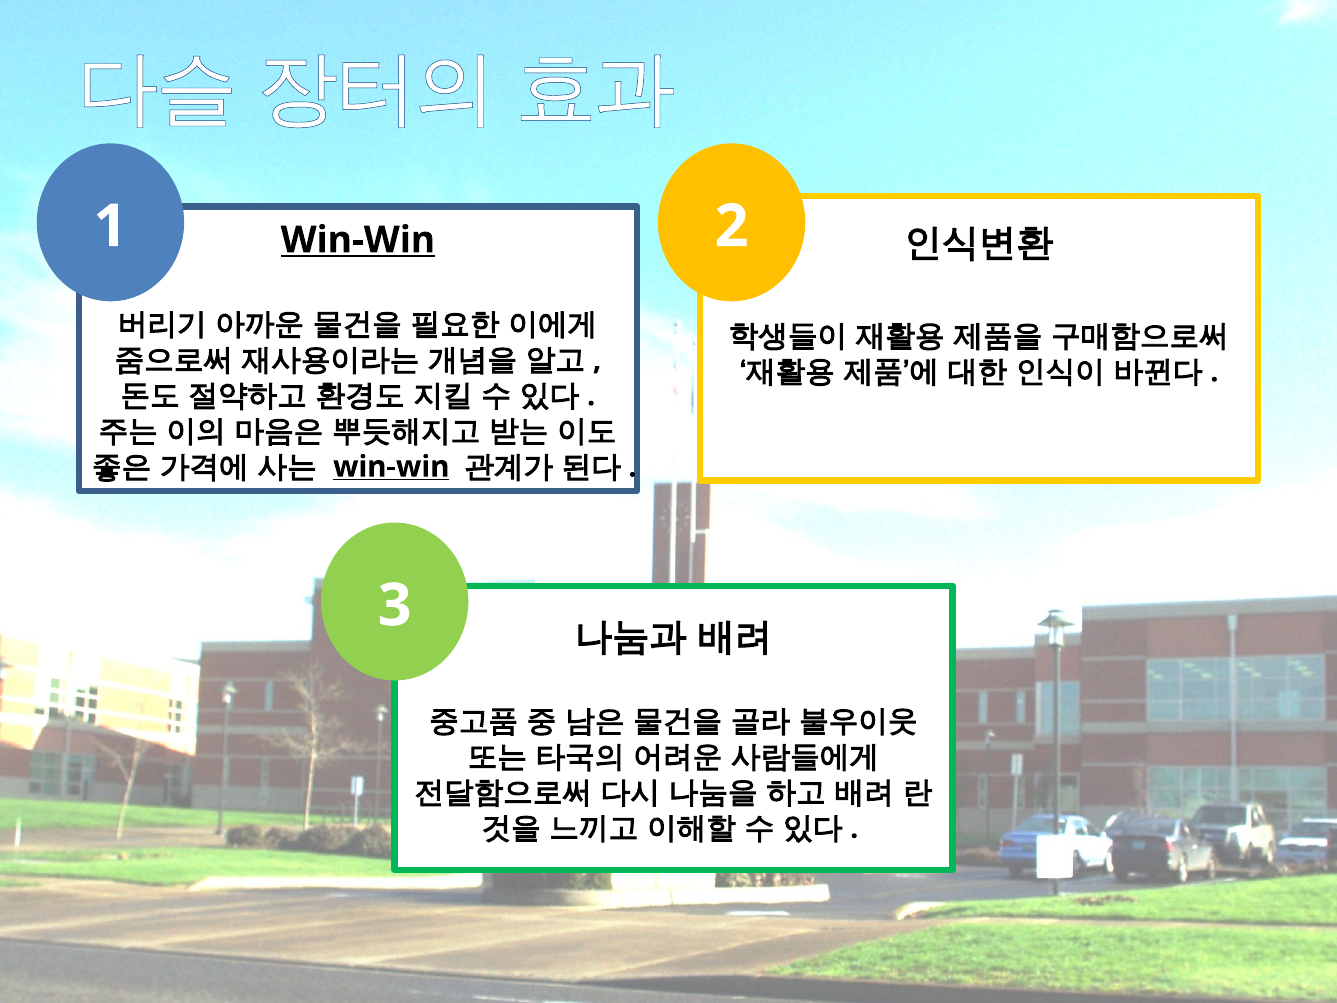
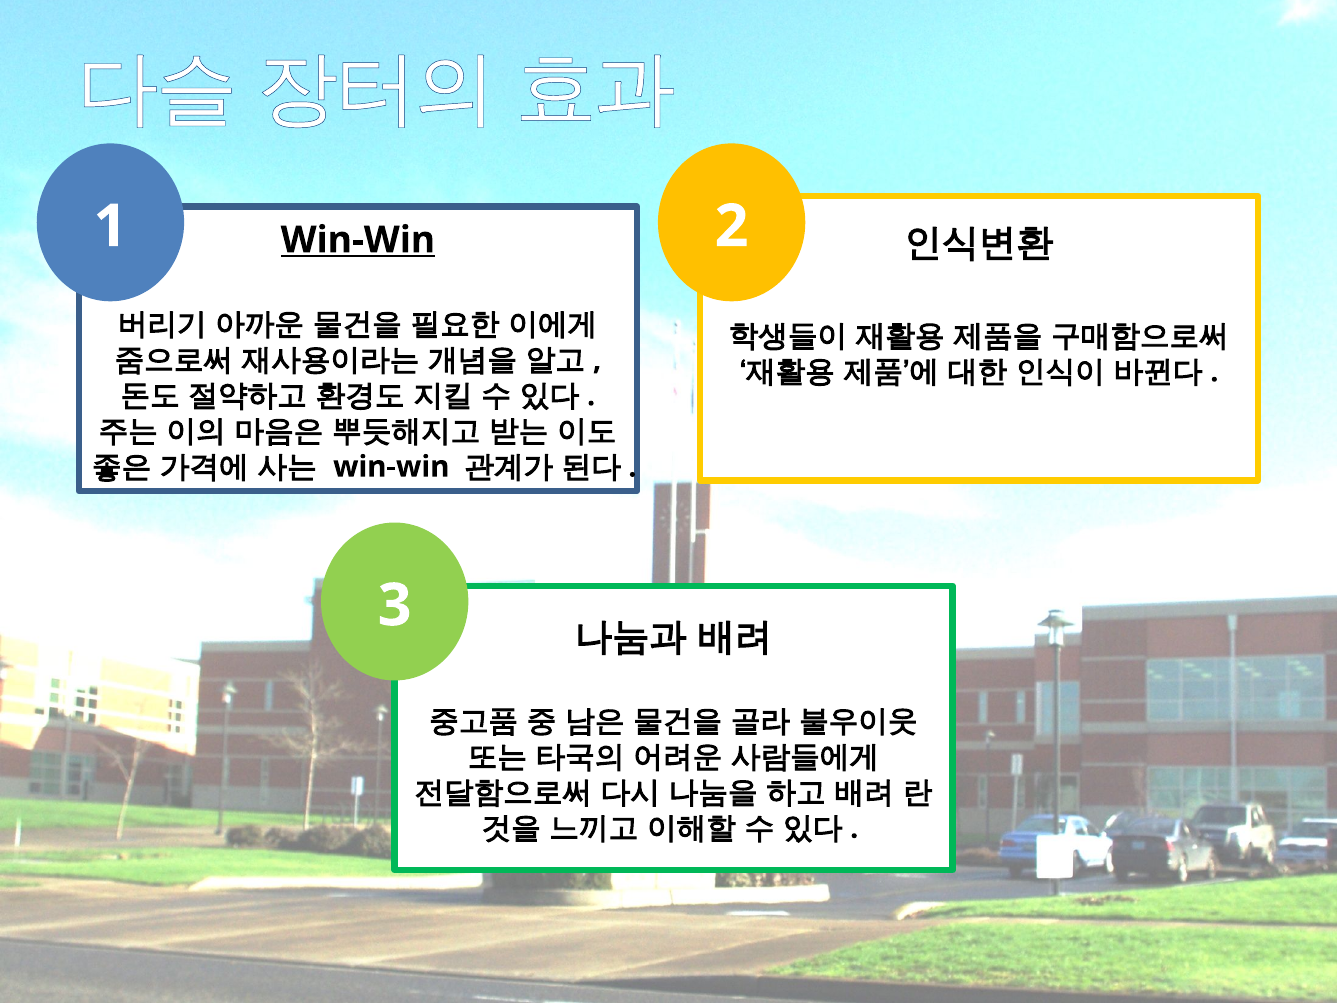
win-win underline: present -> none (391, 467)
